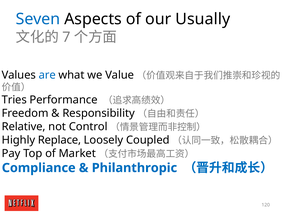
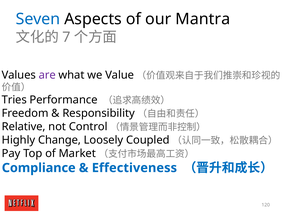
Usually: Usually -> Mantra (203, 19)
are colour: blue -> purple (47, 75)
Replace: Replace -> Change (59, 140)
Philanthropic: Philanthropic -> Effectiveness (134, 168)
